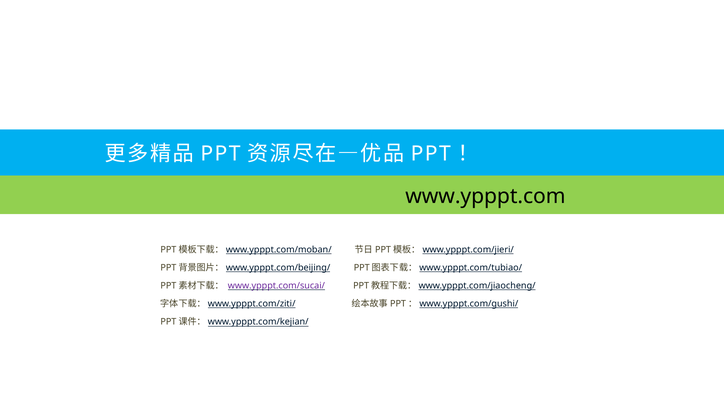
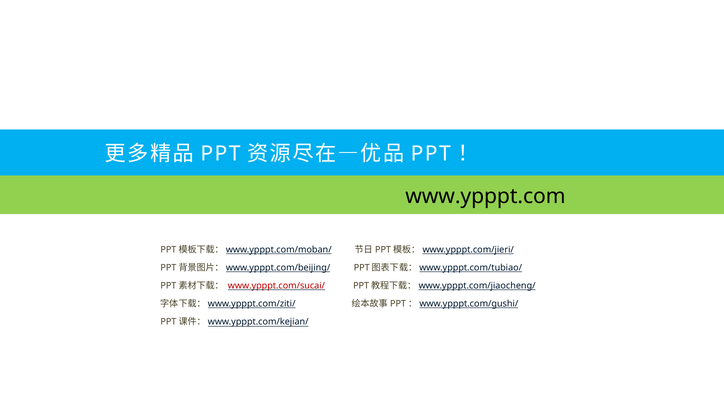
www.ypppt.com/sucai/ colour: purple -> red (276, 286)
